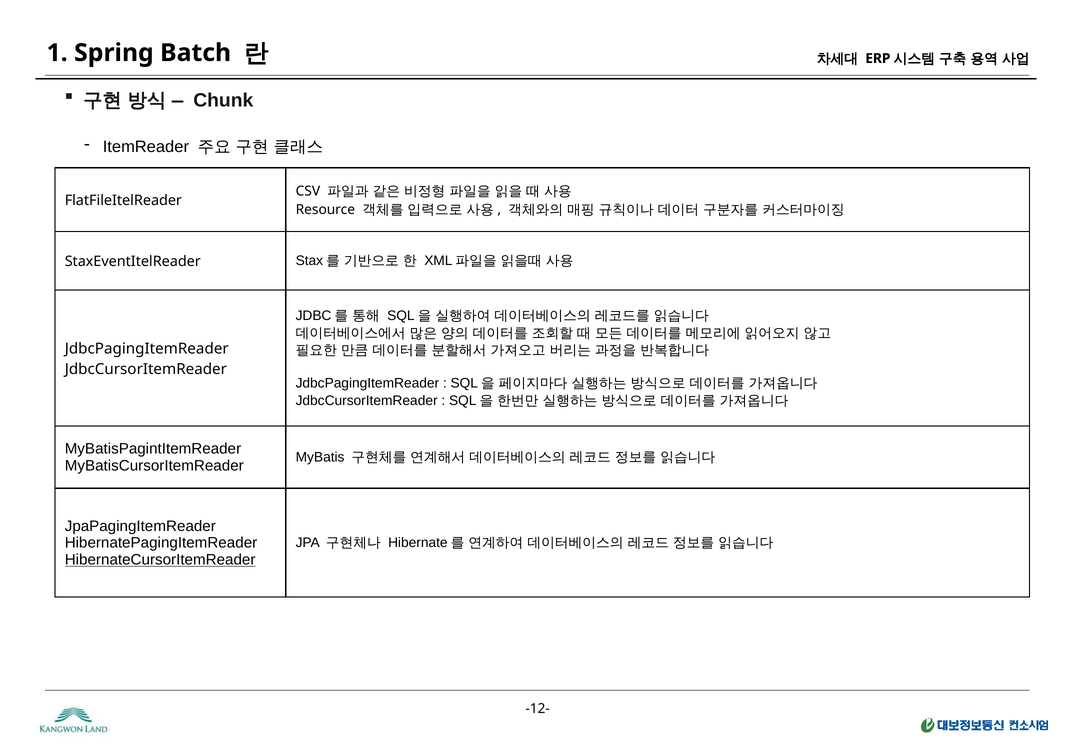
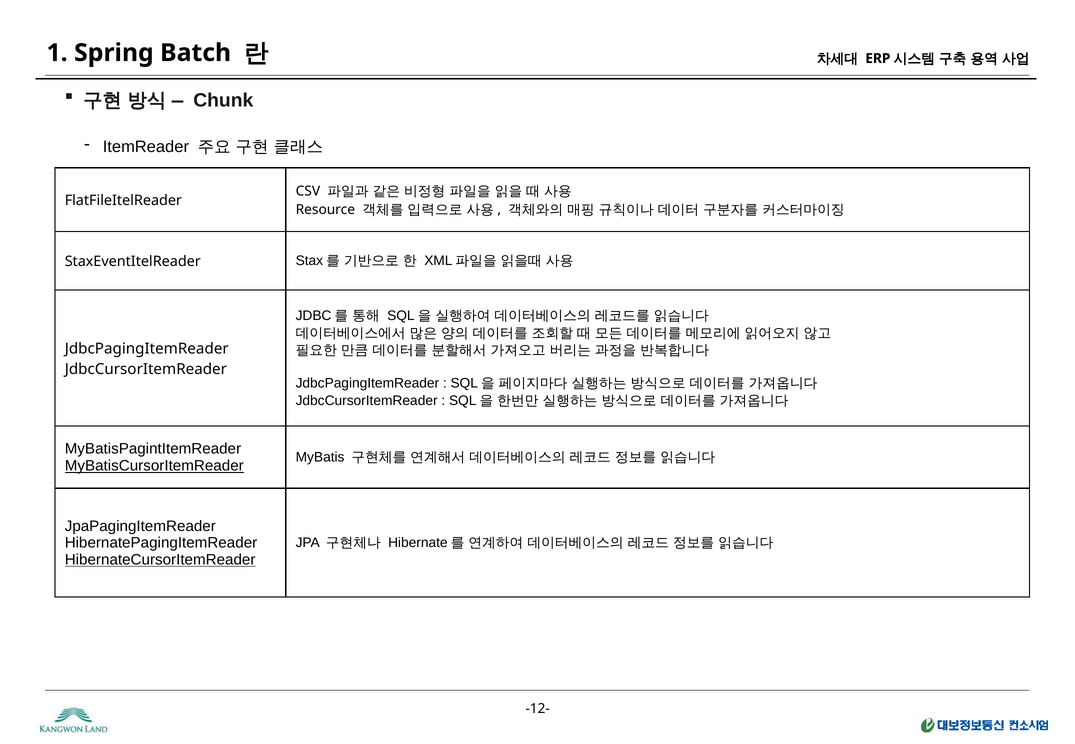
MyBatisCursorItemReader underline: none -> present (154, 466)
